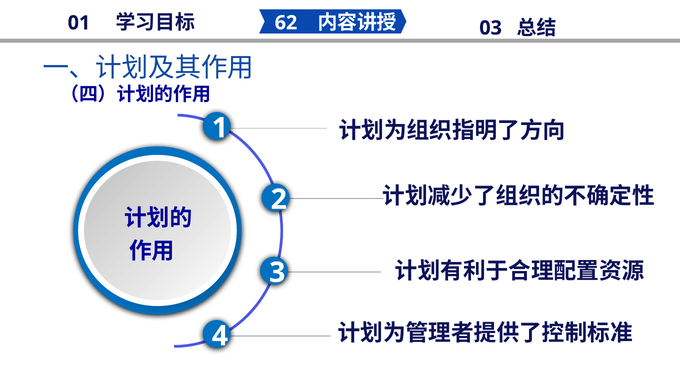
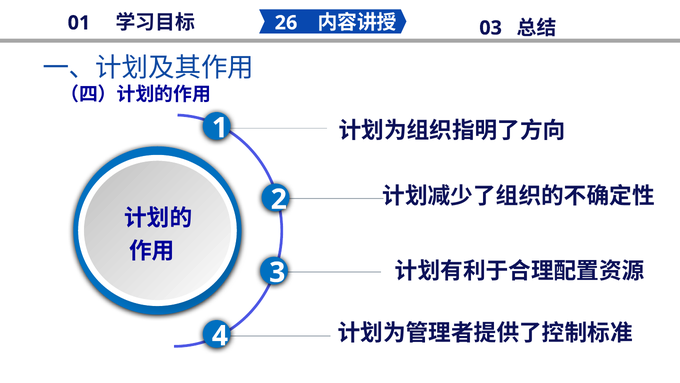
62: 62 -> 26 (286, 23)
